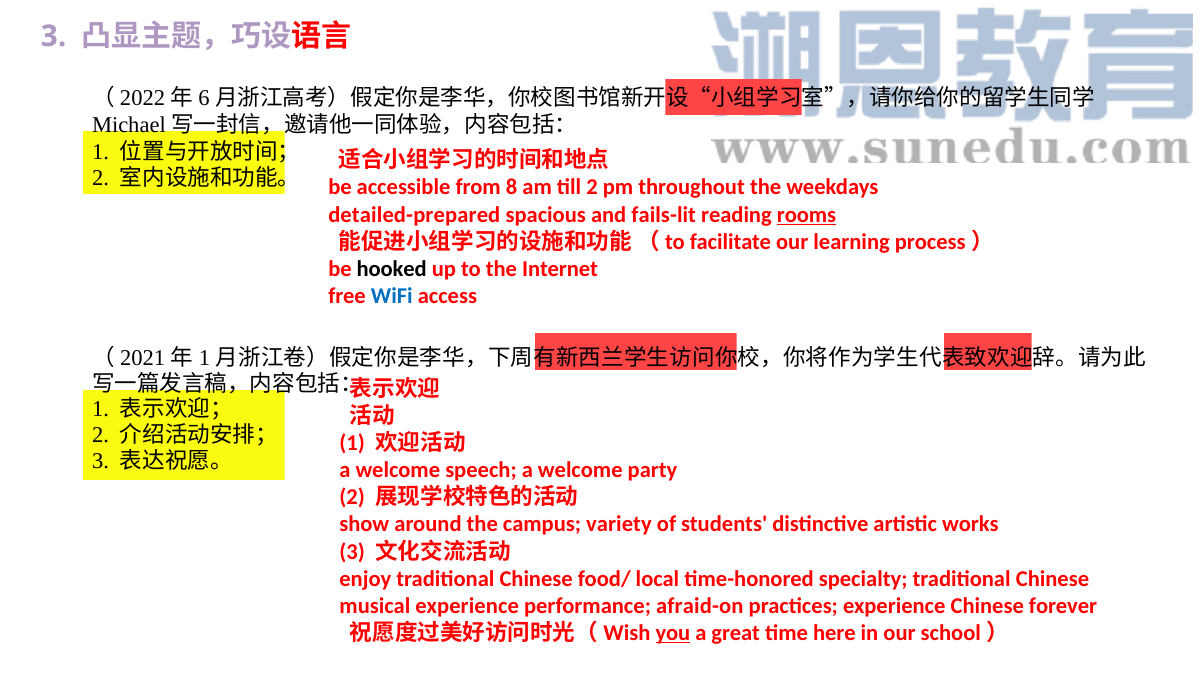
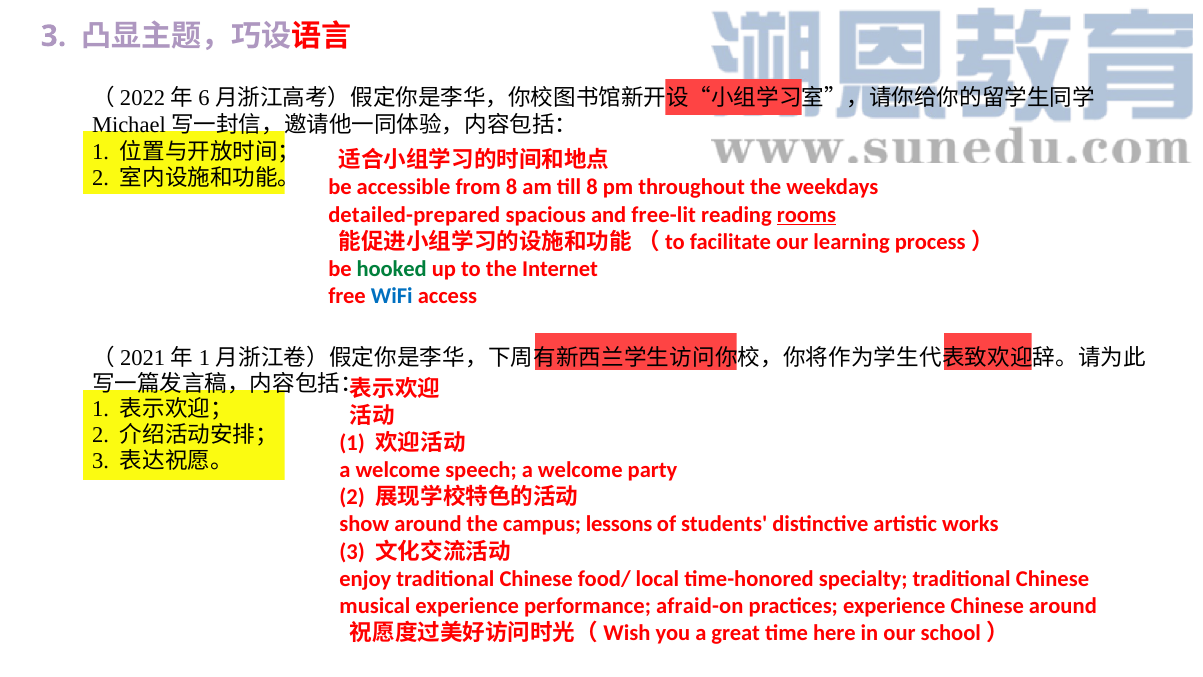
till 2: 2 -> 8 (592, 187)
fails-lit: fails-lit -> free-lit (664, 214)
hooked colour: black -> green (392, 269)
variety: variety -> lessons (619, 524)
Chinese forever: forever -> around (1063, 605)
you underline: present -> none (673, 633)
